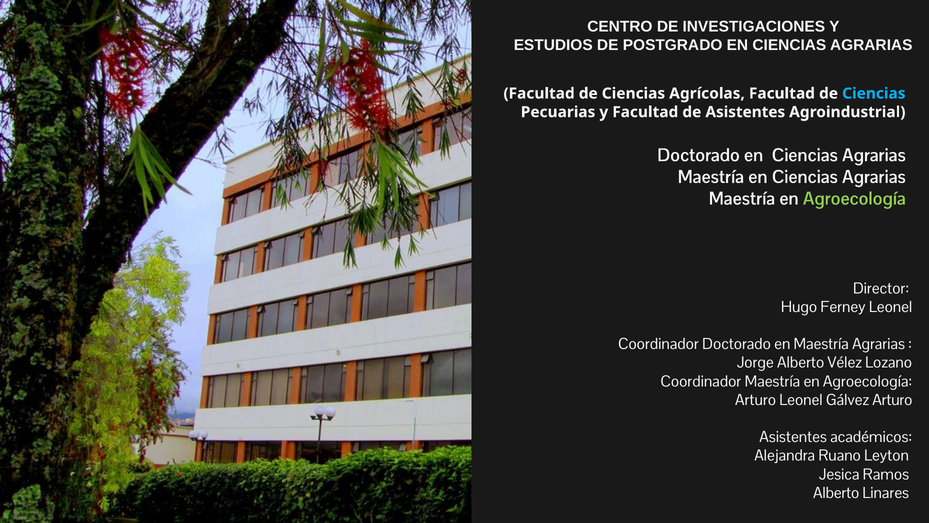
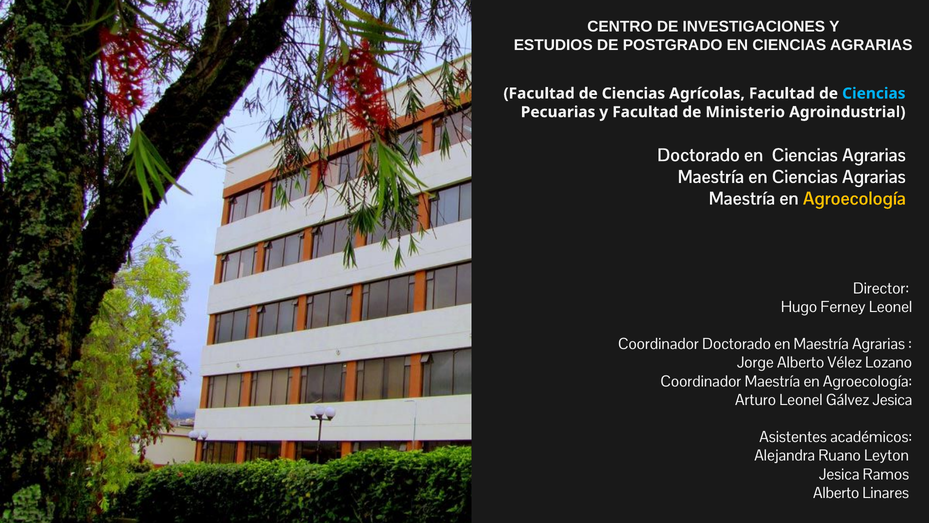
de Asistentes: Asistentes -> Ministerio (745, 112)
Agroecología colour: light green -> yellow (854, 198)
Gálvez Arturo: Arturo -> Jesica (892, 400)
